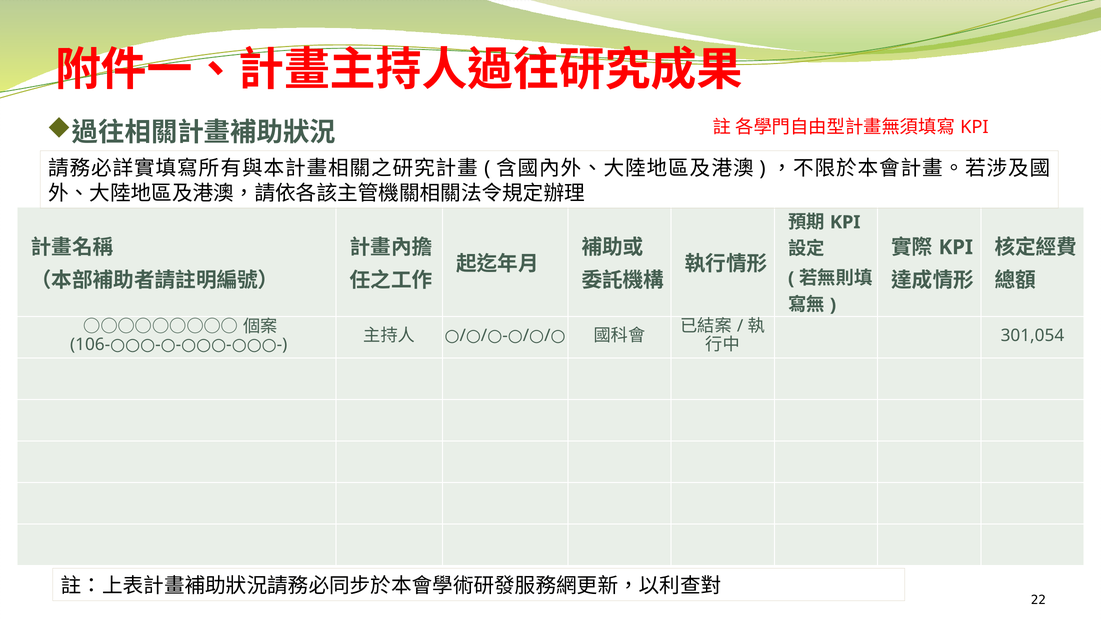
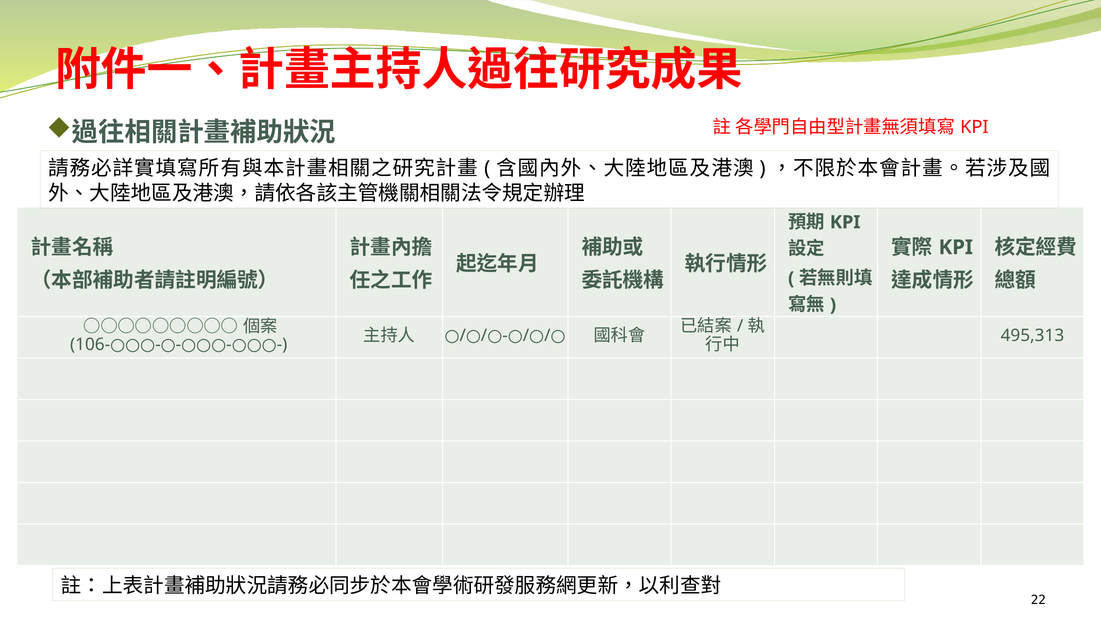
301,054: 301,054 -> 495,313 (1032, 336)
